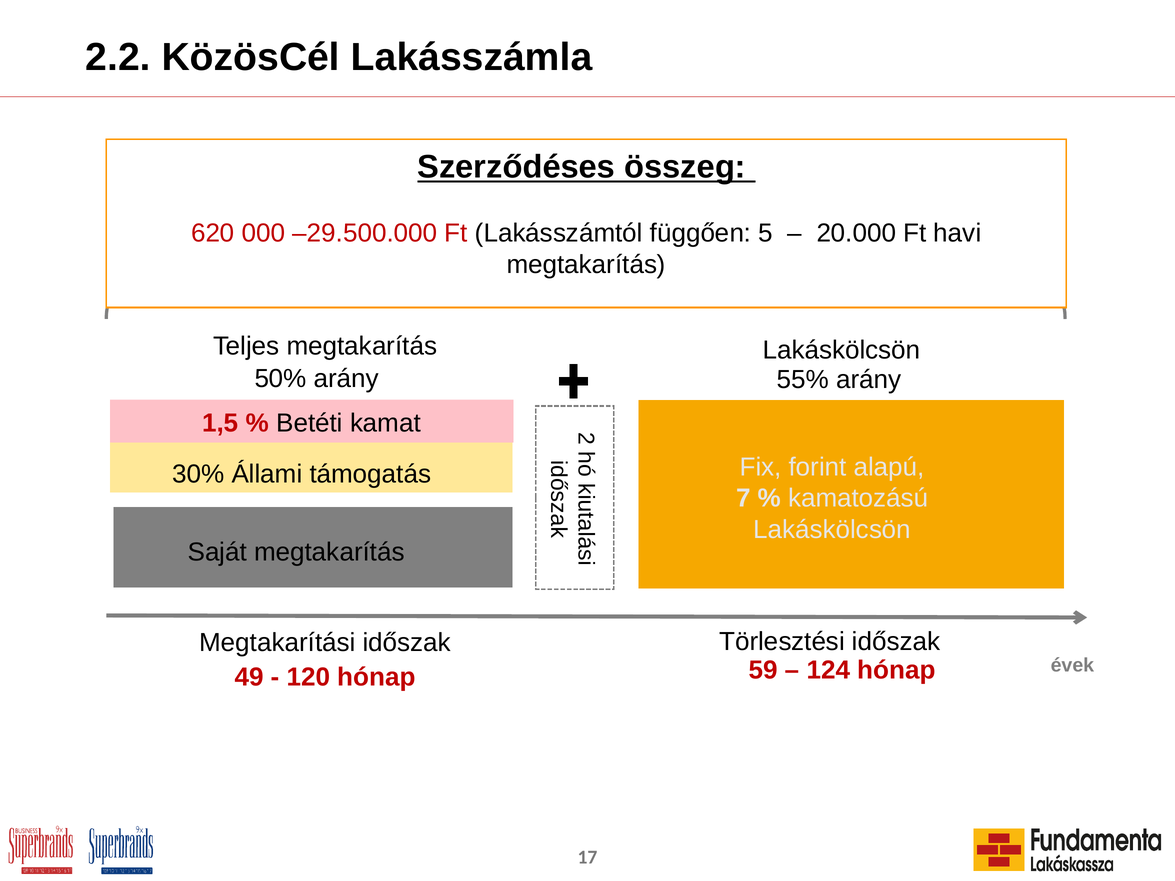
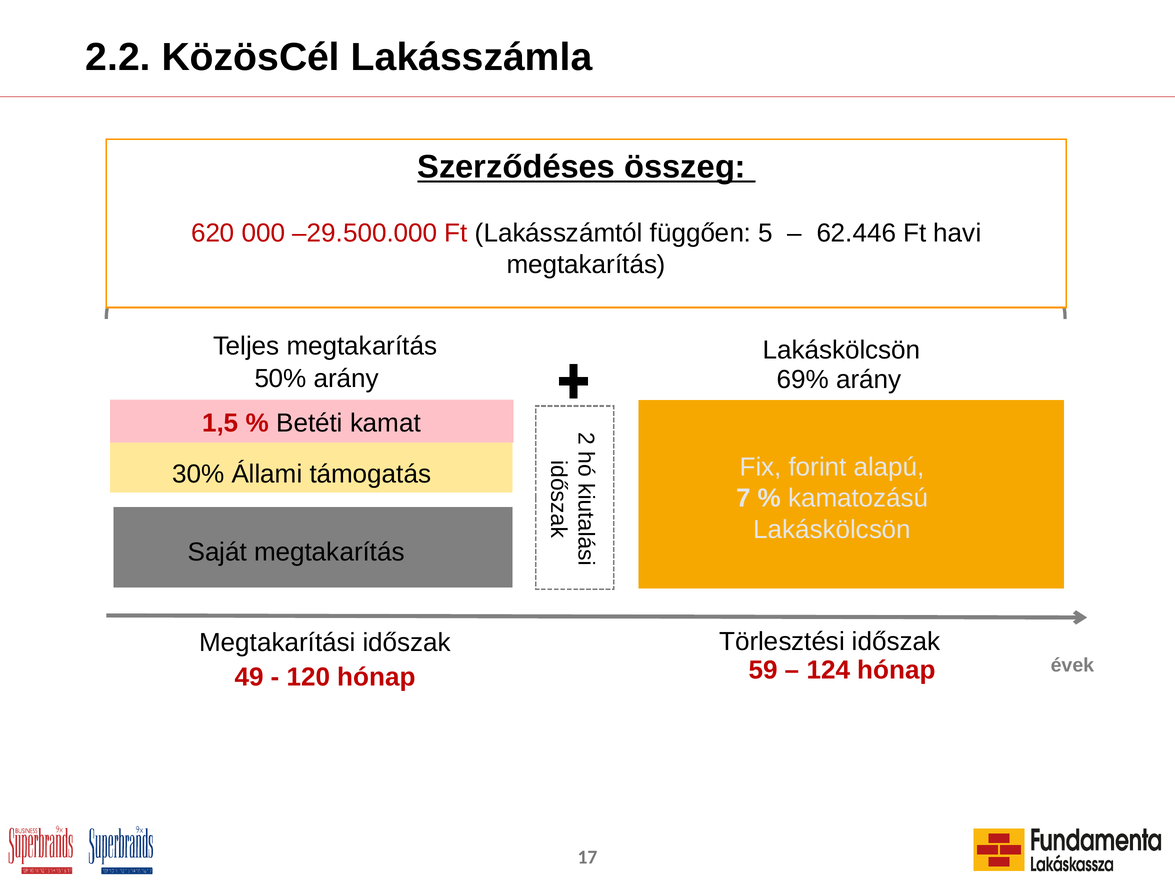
20.000: 20.000 -> 62.446 (856, 233)
55%: 55% -> 69% (803, 380)
